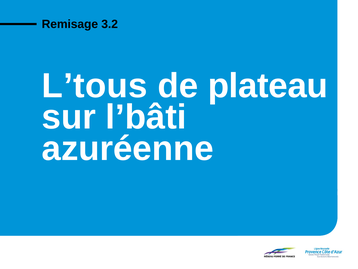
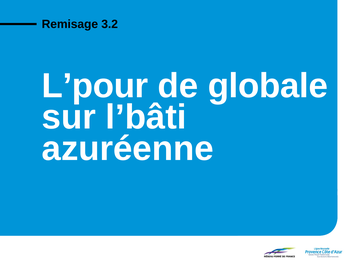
L’tous: L’tous -> L’pour (95, 86)
plateau: plateau -> globale (268, 86)
